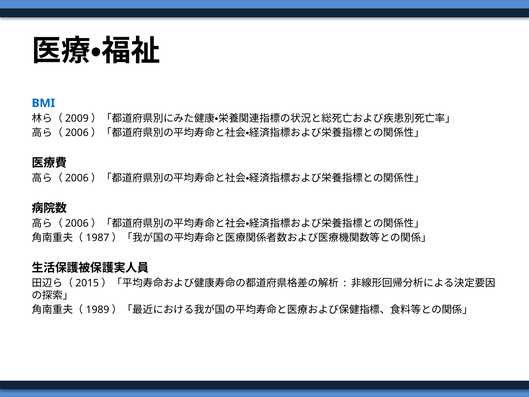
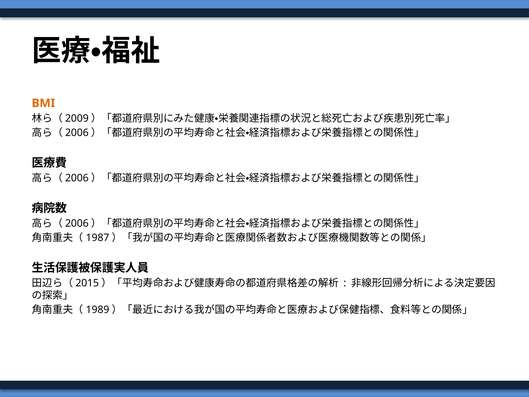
BMI colour: blue -> orange (43, 103)
